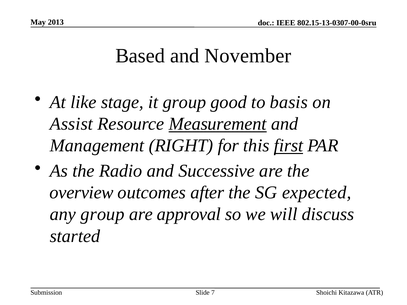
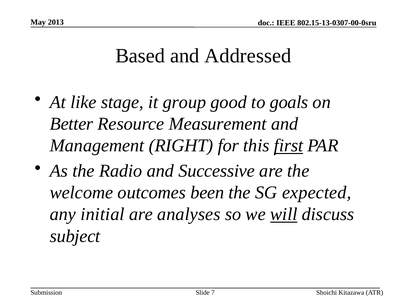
November: November -> Addressed (248, 56)
basis: basis -> goals (289, 102)
Assist: Assist -> Better (72, 124)
Measurement underline: present -> none (218, 124)
overview: overview -> welcome (82, 193)
after: after -> been (207, 193)
any group: group -> initial (103, 215)
approval: approval -> analyses (189, 215)
will underline: none -> present (284, 215)
started: started -> subject (75, 236)
